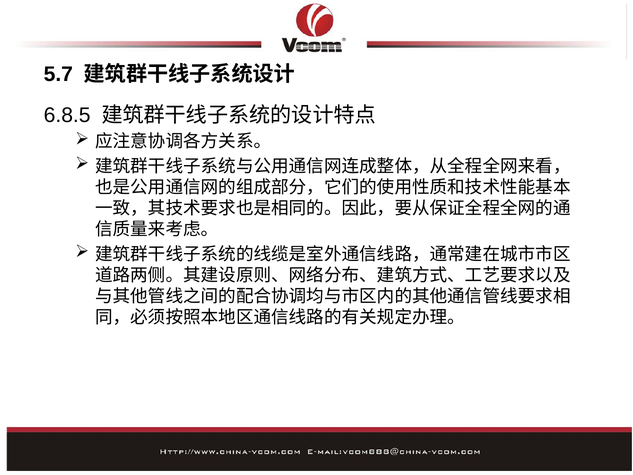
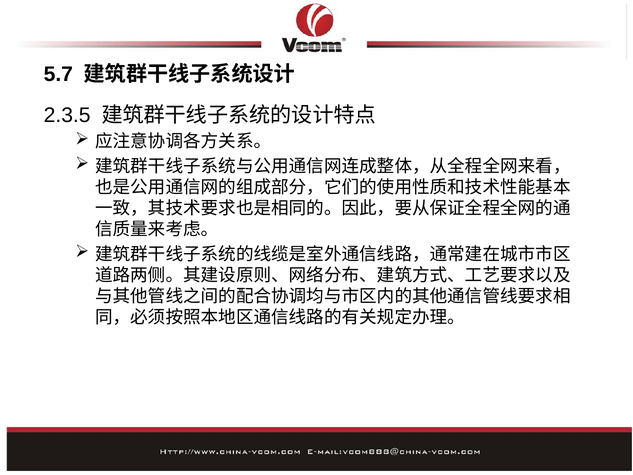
6.8.5: 6.8.5 -> 2.3.5 (67, 115)
